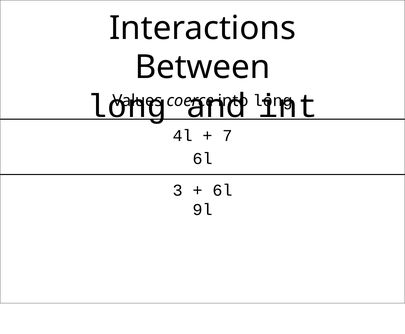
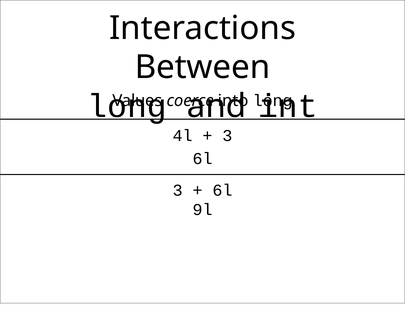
7: 7 -> 3 (227, 136)
